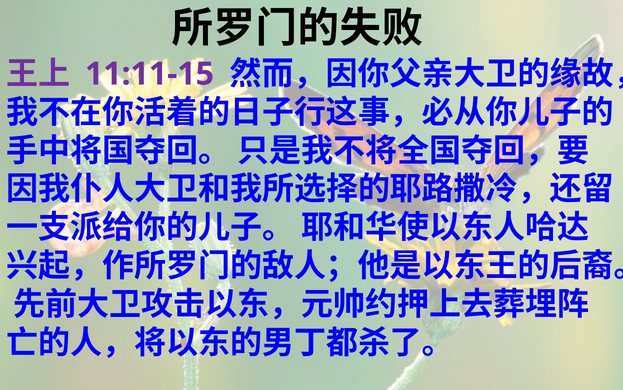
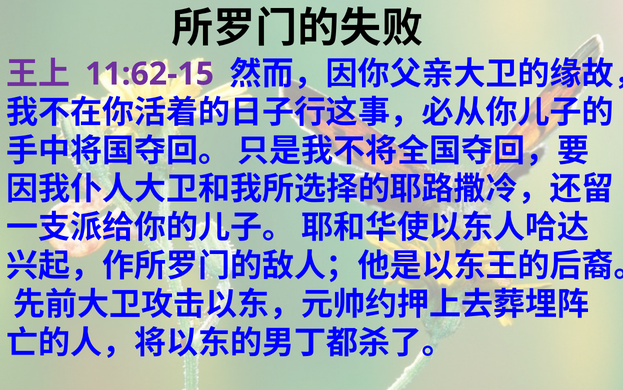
11:11-15: 11:11-15 -> 11:62-15 (149, 74)
